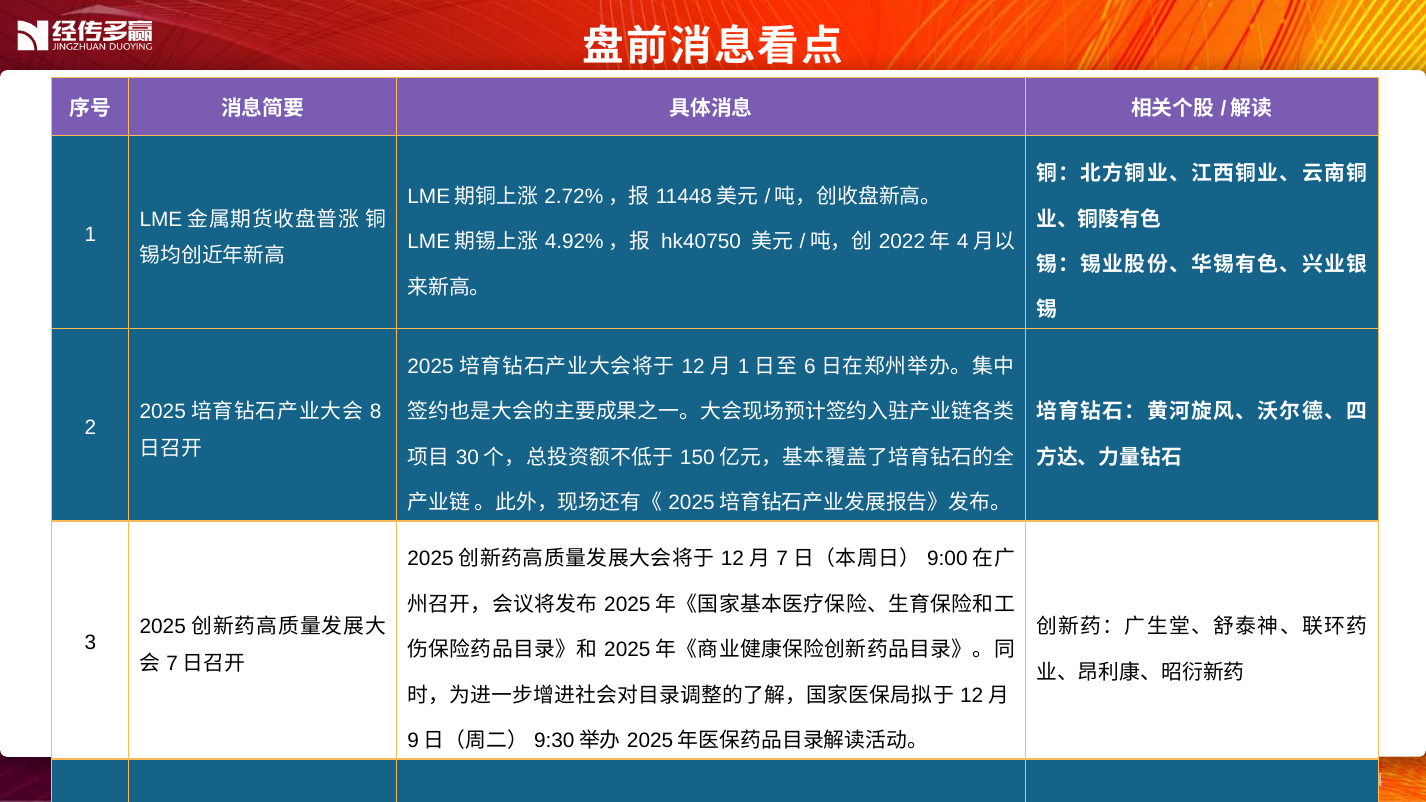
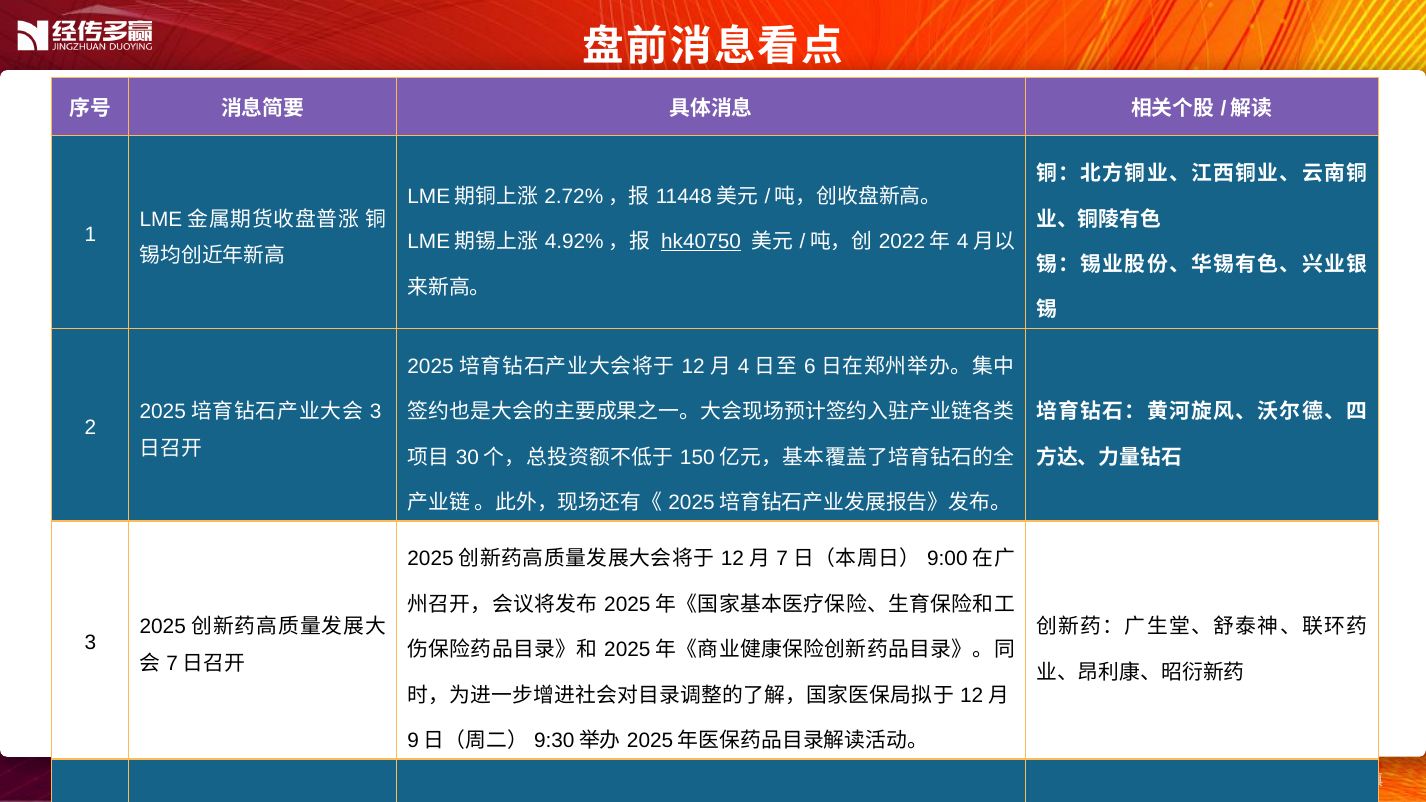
hk40750 underline: none -> present (701, 242)
1: 1 -> 4 (744, 366)
8: 8 -> 3 (376, 412)
